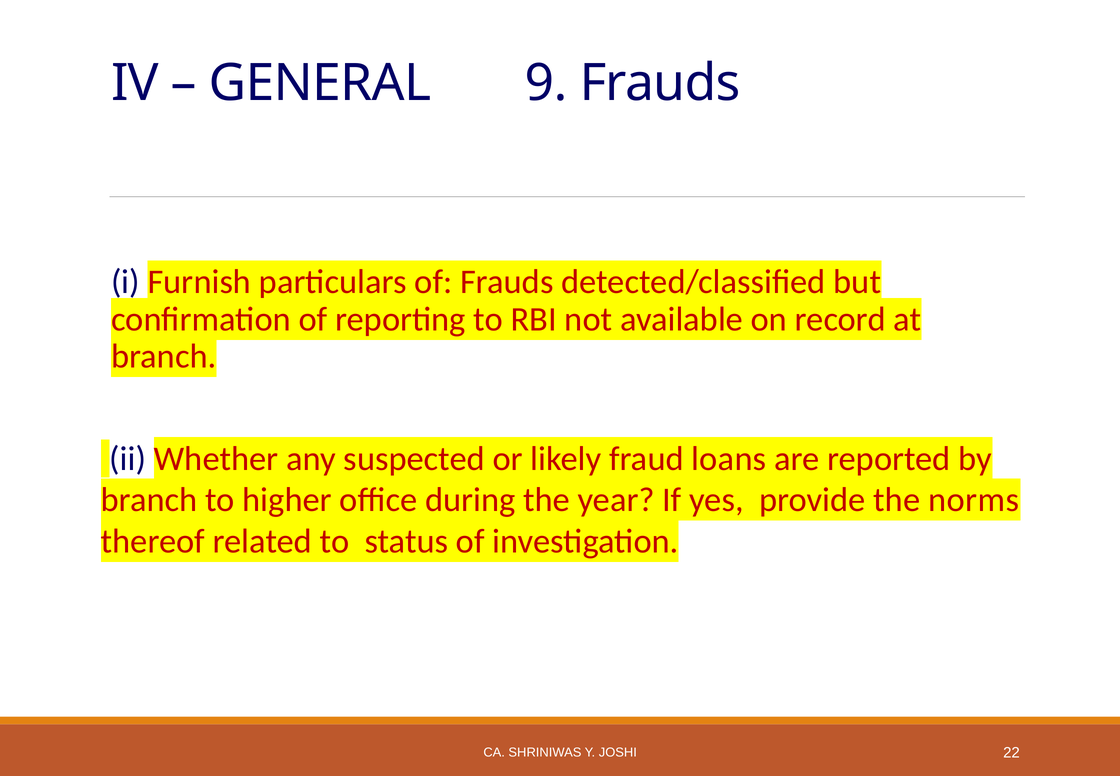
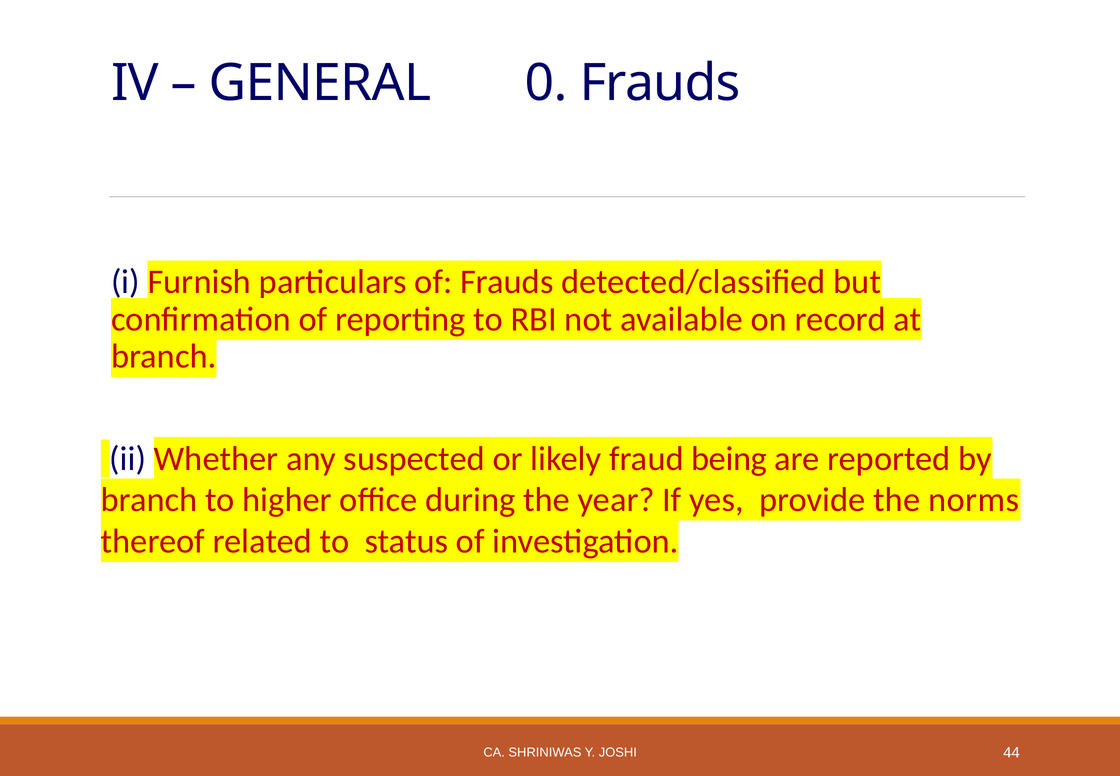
9: 9 -> 0 (546, 83)
loans: loans -> being (729, 458)
22: 22 -> 44 (1011, 752)
